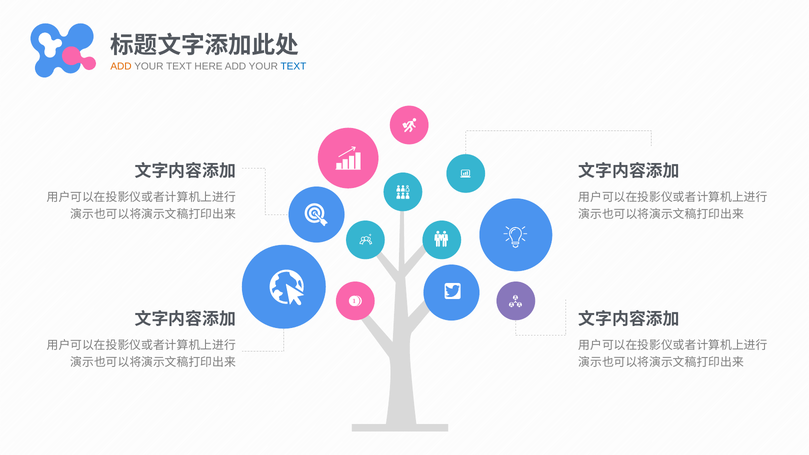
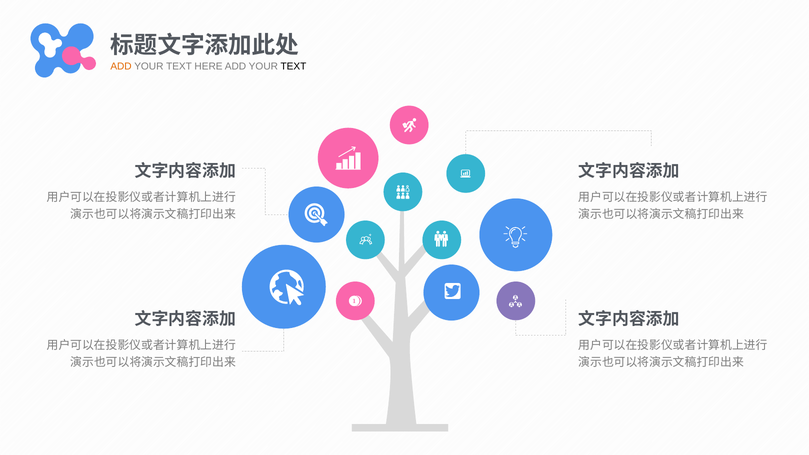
TEXT colour: blue -> black (293, 66)
